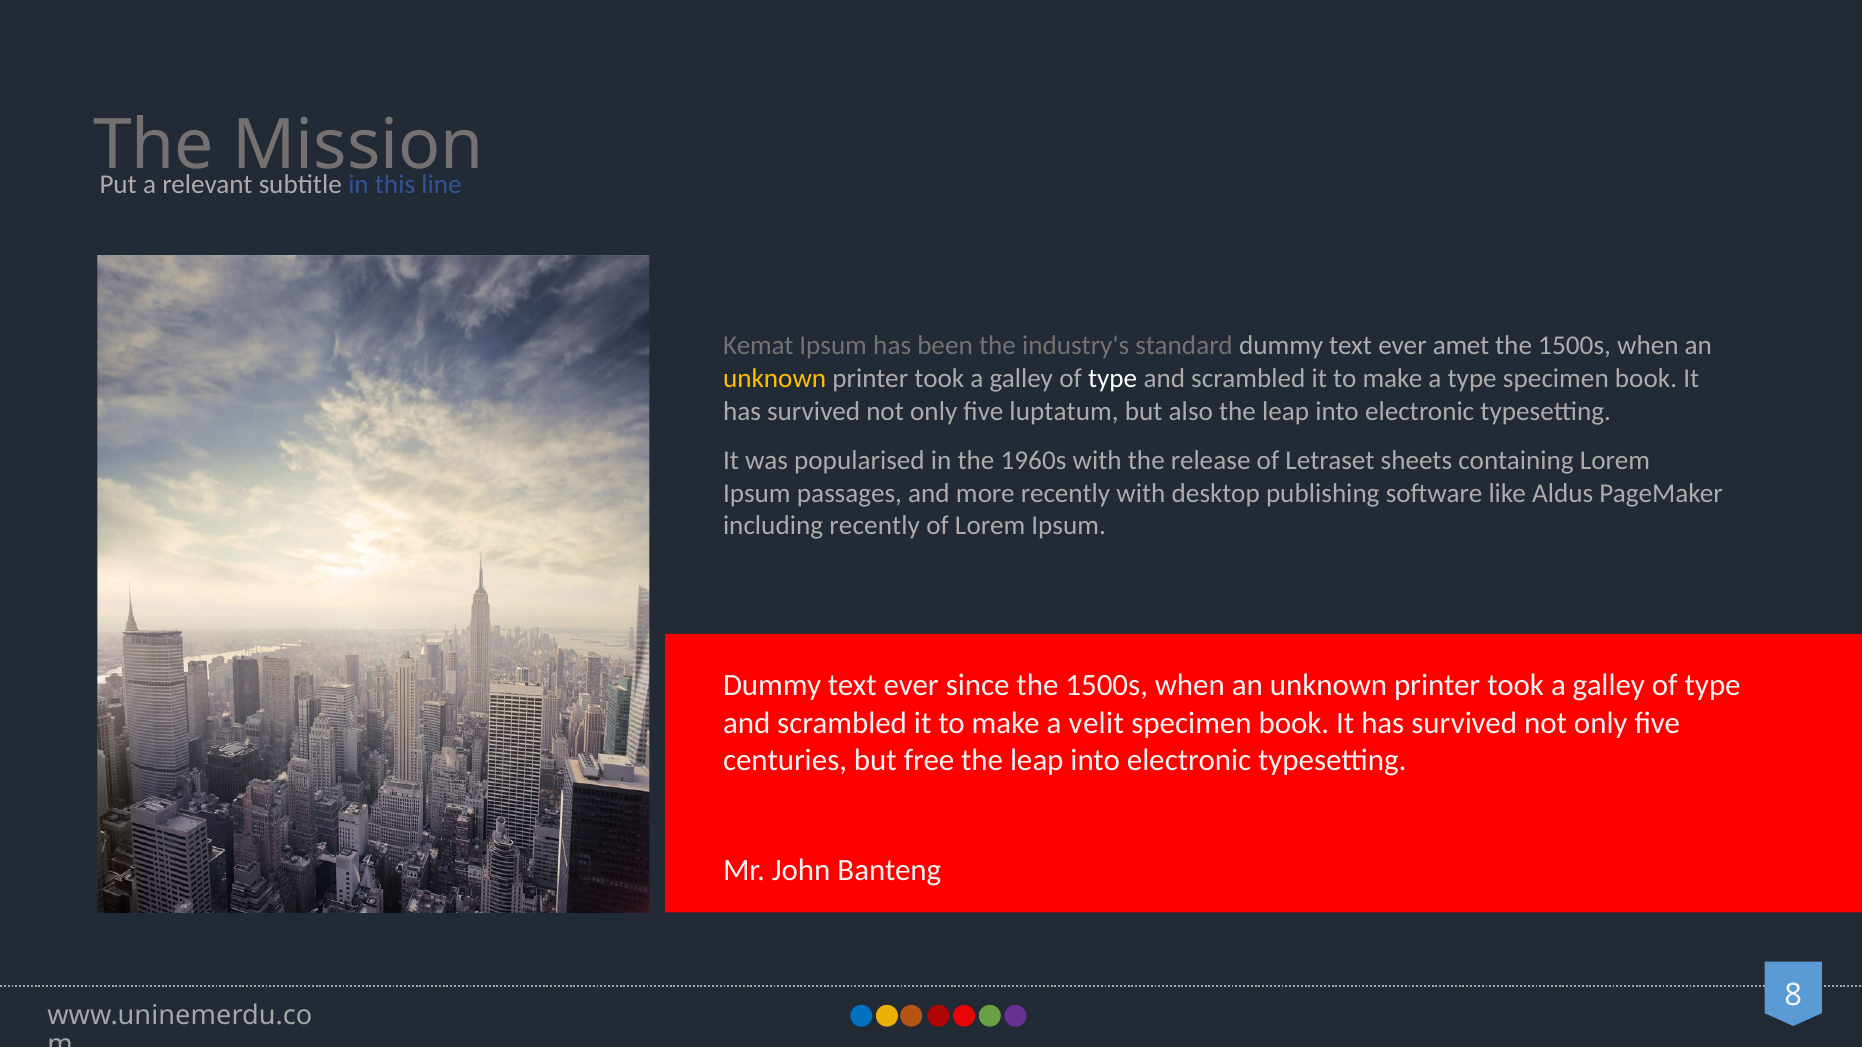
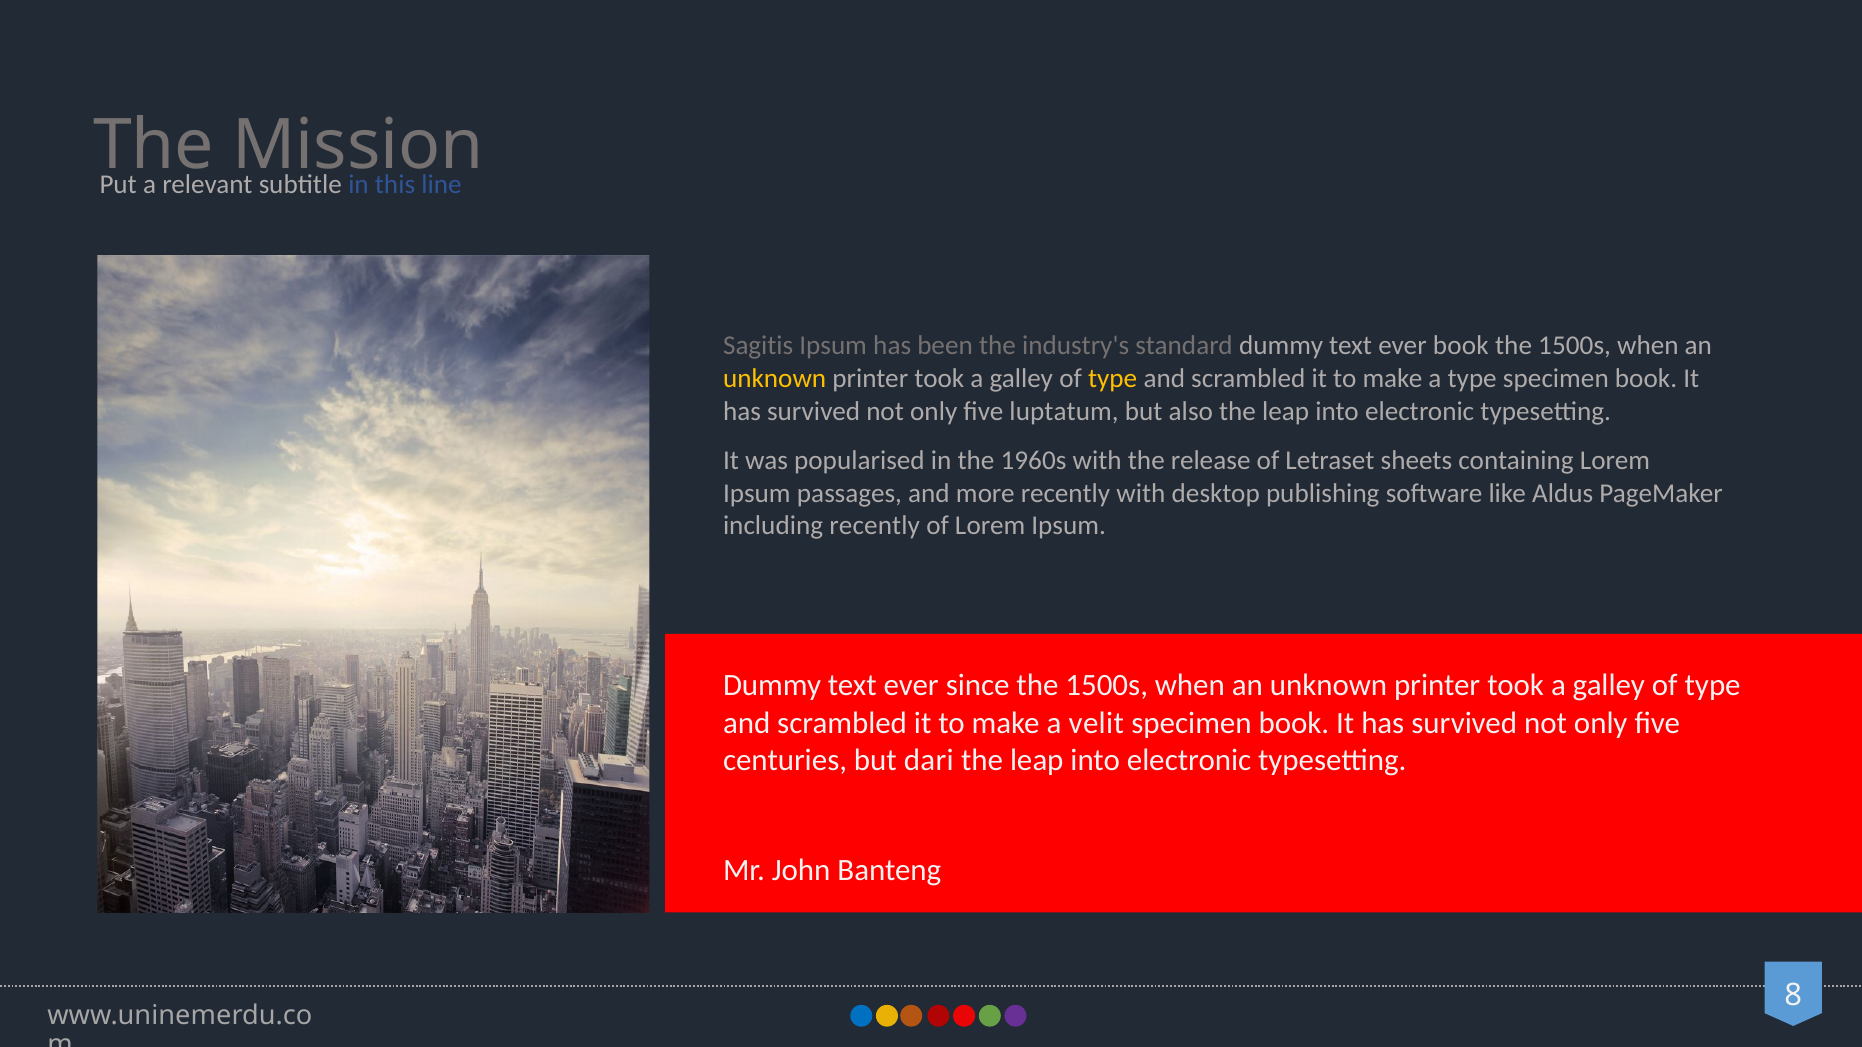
Kemat: Kemat -> Sagitis (758, 346)
ever amet: amet -> book (1461, 346)
type colour: white -> yellow (1113, 379)
free: free -> dari (929, 760)
